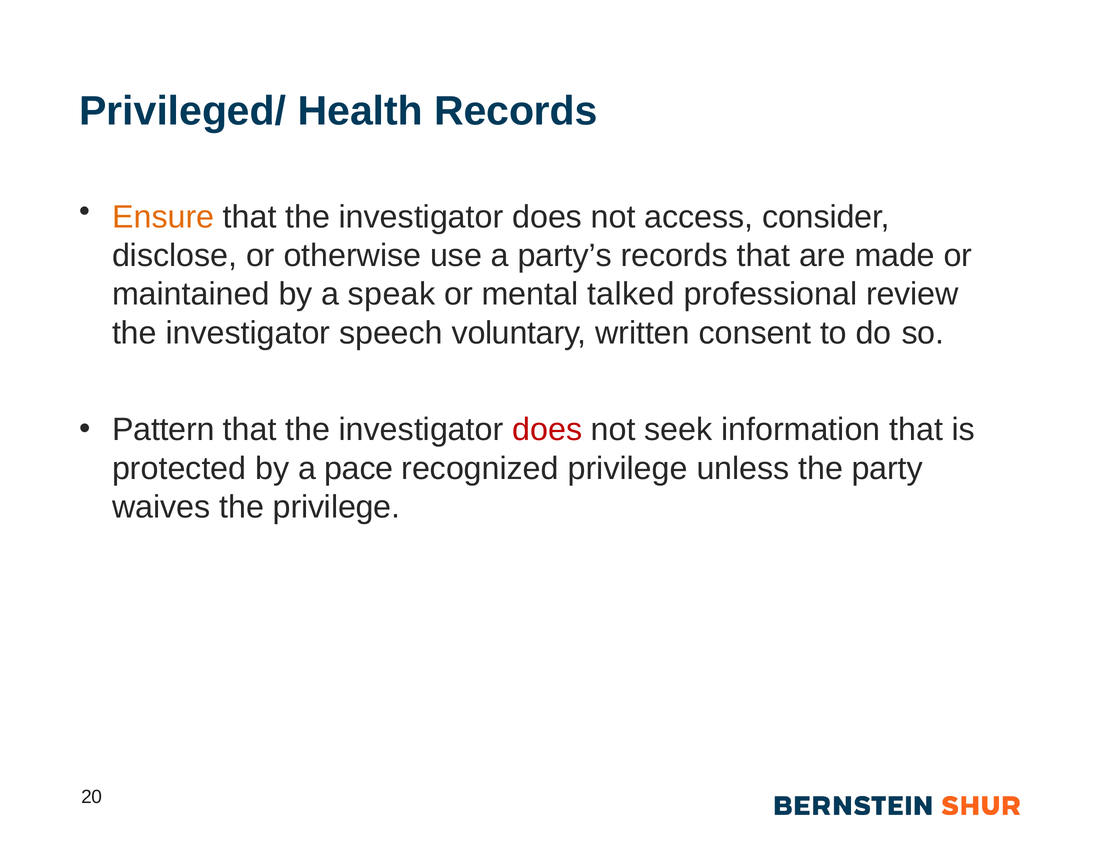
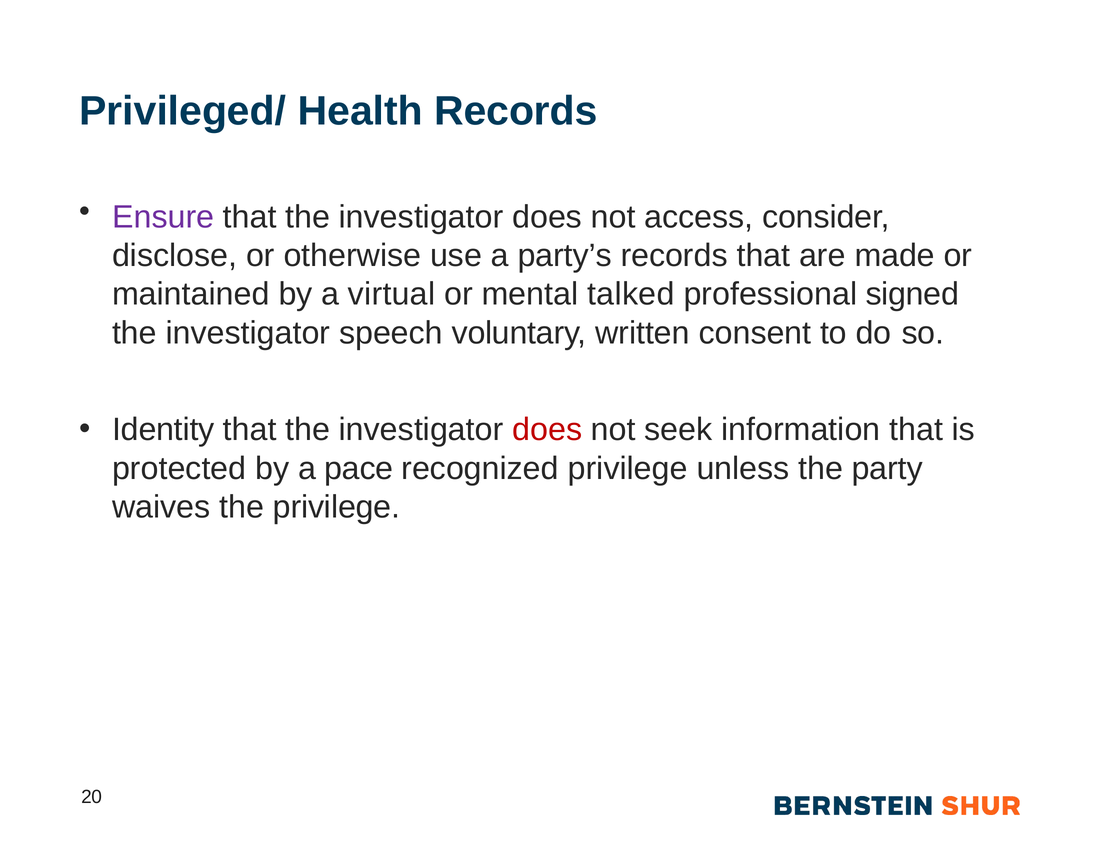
Ensure colour: orange -> purple (163, 217)
speak: speak -> virtual (392, 294)
review: review -> signed (912, 294)
Pattern: Pattern -> Identity (163, 430)
